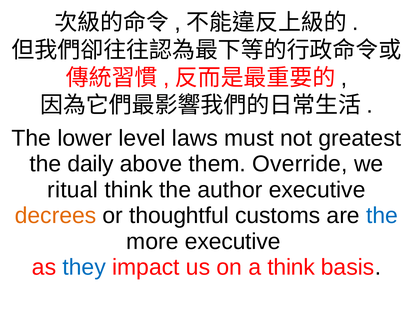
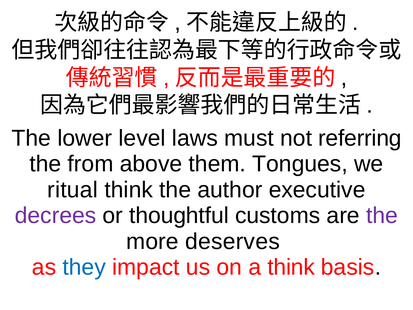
greatest: greatest -> referring (360, 138)
daily: daily -> from (91, 164)
Override: Override -> Tongues (300, 164)
decrees colour: orange -> purple (56, 215)
the colour: blue -> purple (382, 215)
more executive: executive -> deserves (232, 241)
